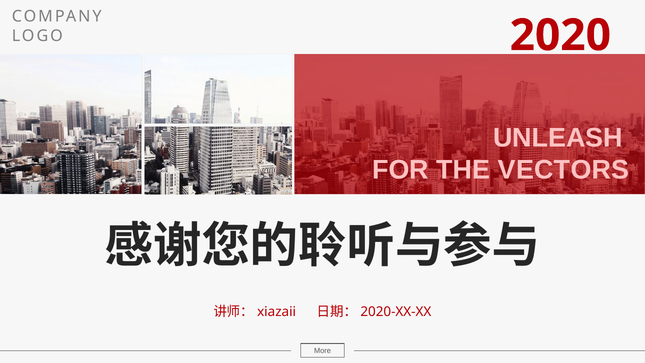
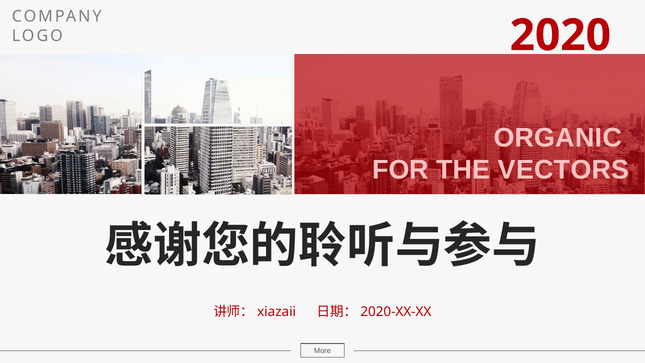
UNLEASH: UNLEASH -> ORGANIC (558, 138)
